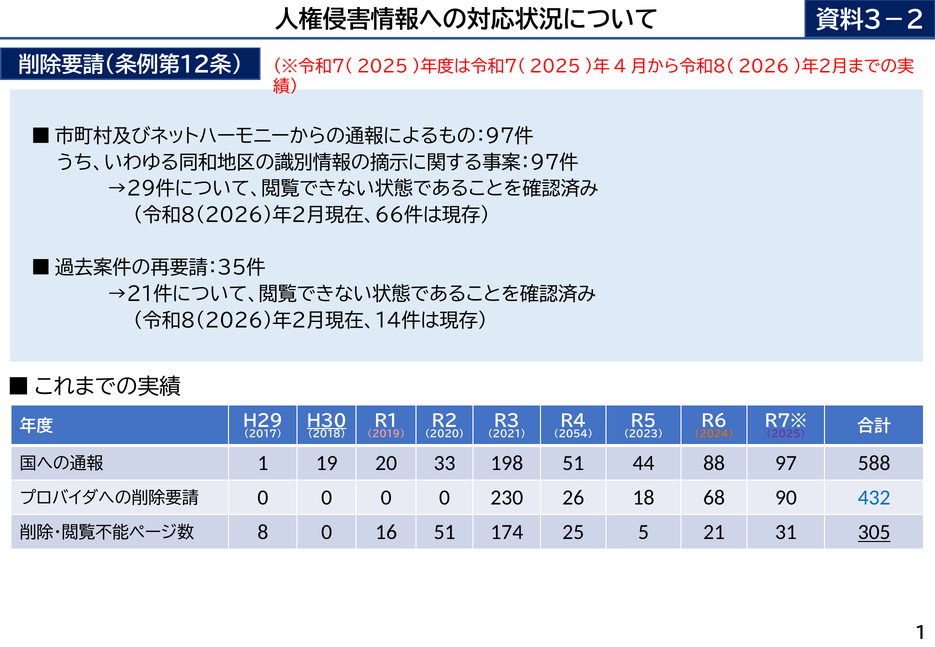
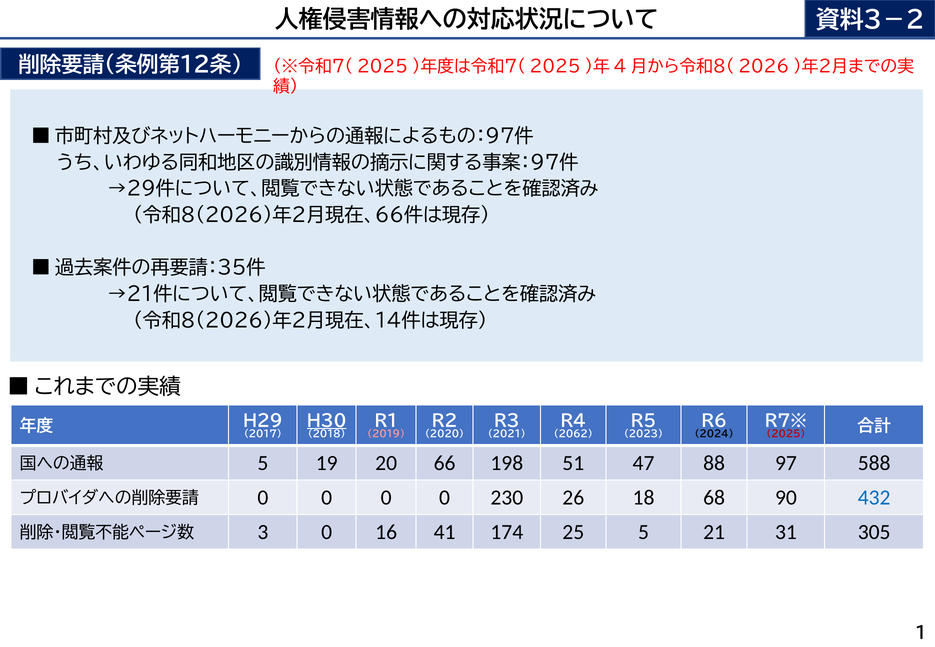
2054: 2054 -> 2062 (573, 434)
2024 colour: orange -> black (714, 434)
2025 colour: purple -> red (786, 434)
1: 1 -> 5 (263, 463)
33: 33 -> 66 (445, 463)
44: 44 -> 47 (644, 463)
8: 8 -> 3 (263, 532)
16 51: 51 -> 41 (445, 532)
305 underline: present -> none (874, 532)
